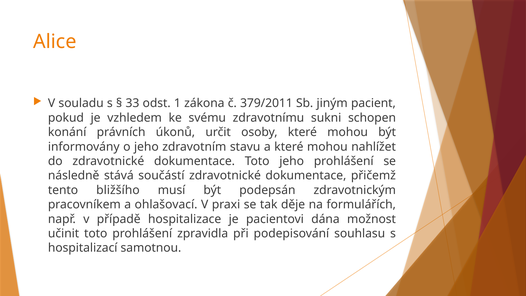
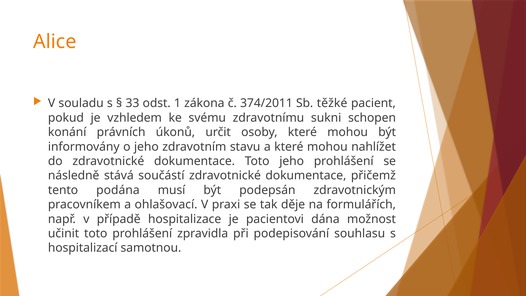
379/2011: 379/2011 -> 374/2011 (266, 103)
jiným: jiným -> těžké (332, 103)
bližšího: bližšího -> podána (118, 190)
